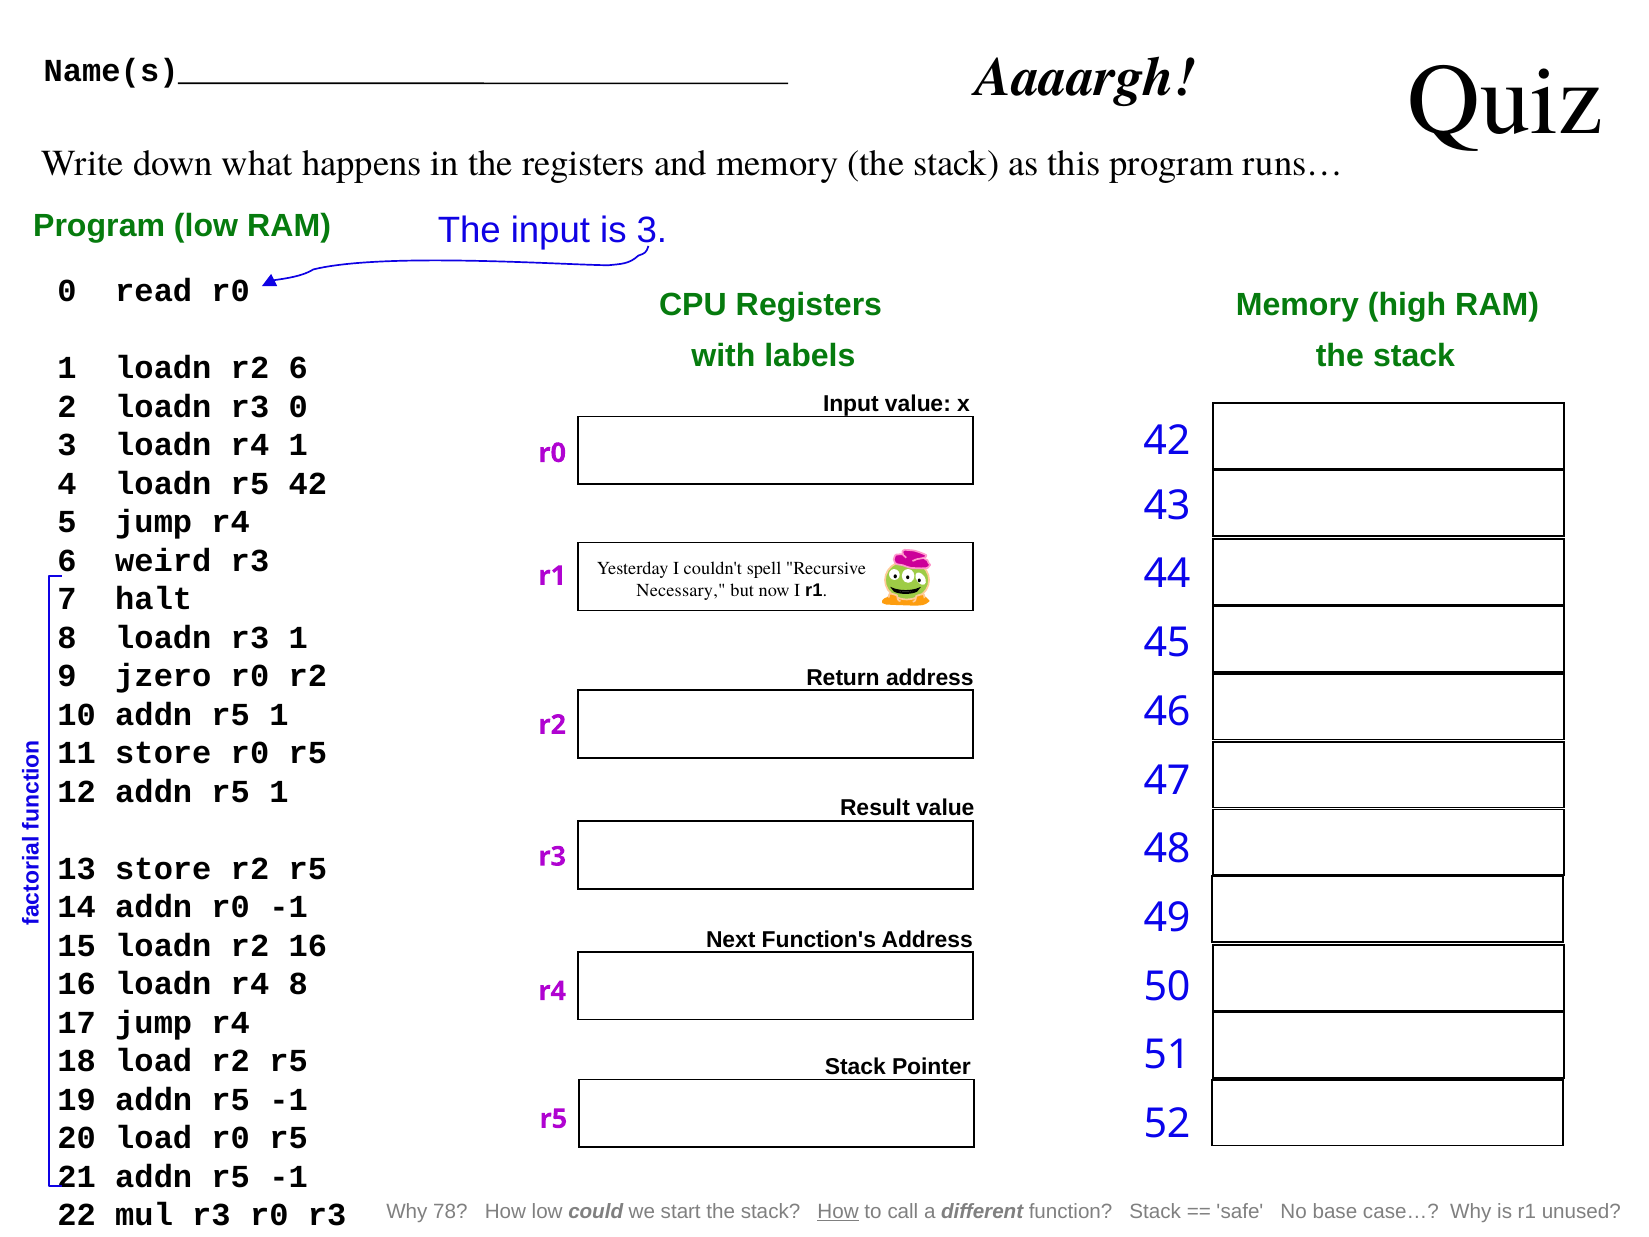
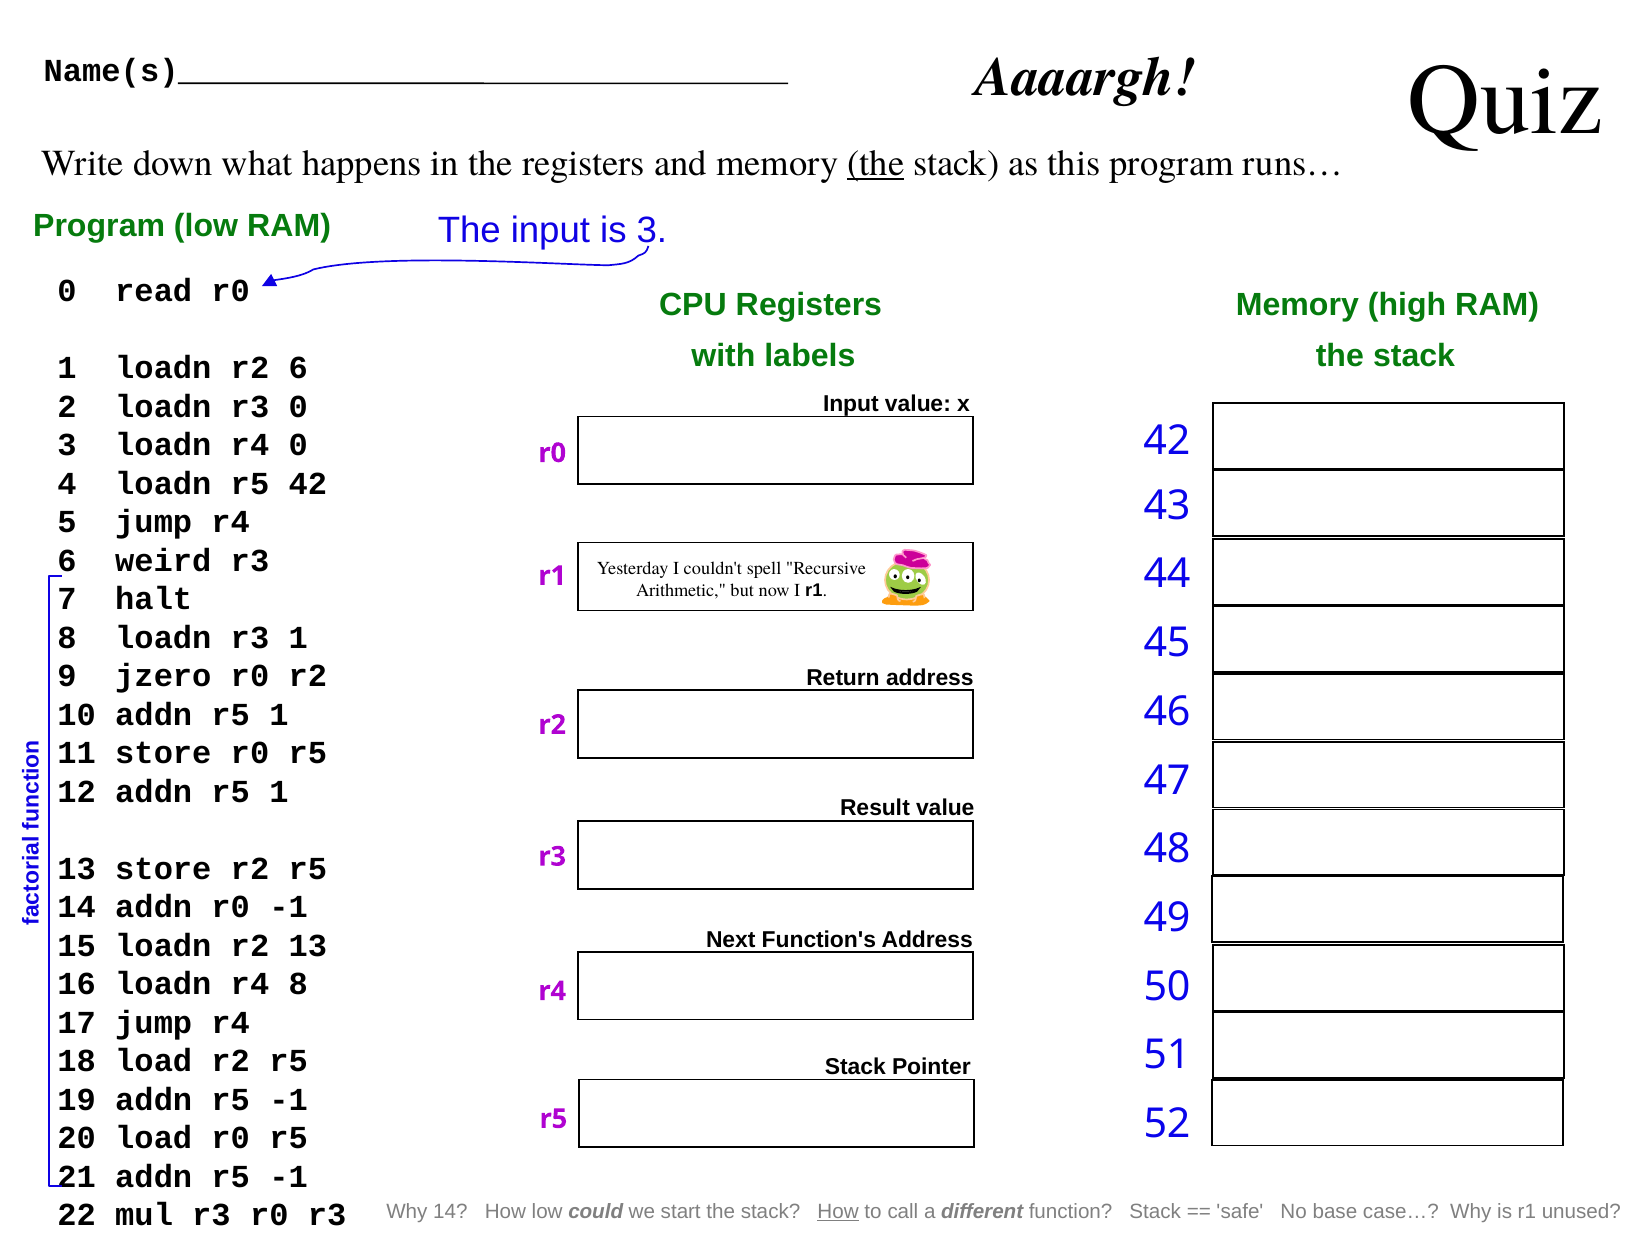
the underline: none -> present (876, 163)
r4 1: 1 -> 0 (298, 445)
Necessary: Necessary -> Arithmetic (681, 591)
r2 16: 16 -> 13 (308, 945)
Why 78: 78 -> 14 (450, 1212)
